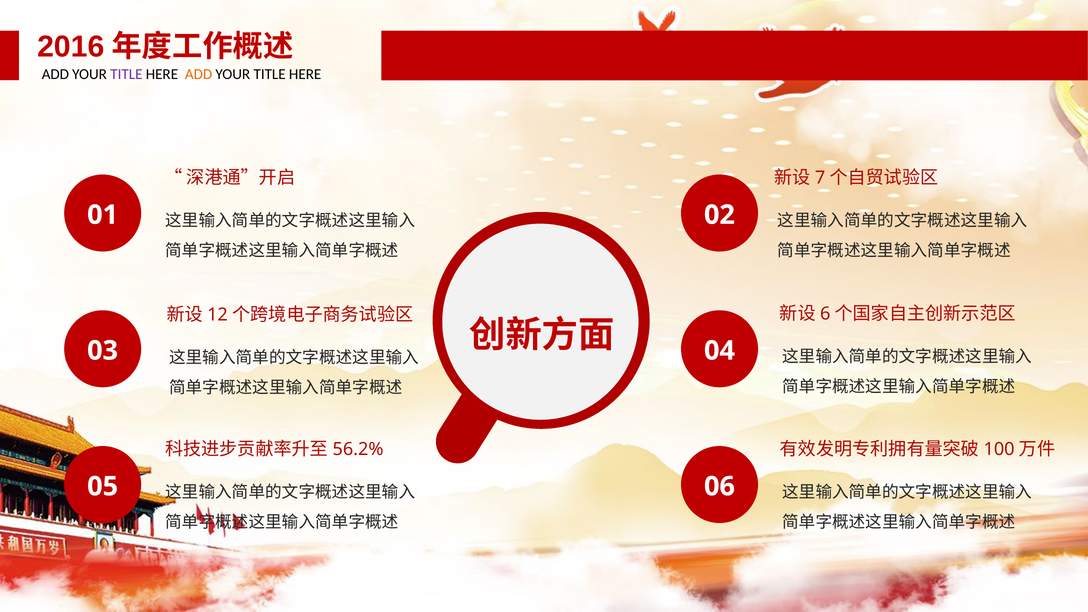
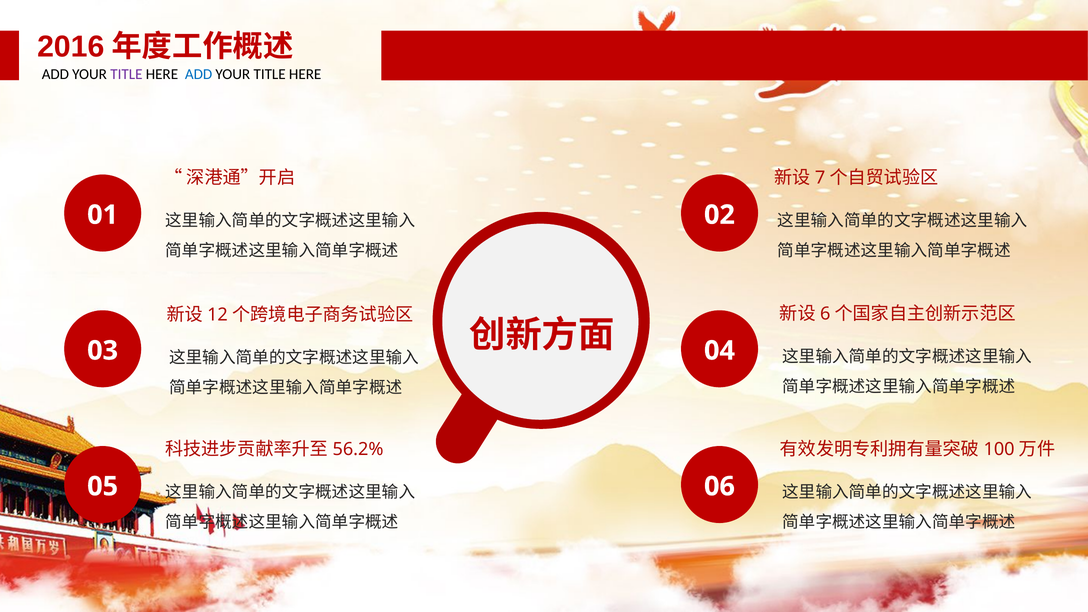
ADD colour: orange -> blue (199, 74)
